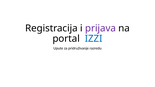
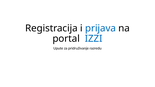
prijava colour: purple -> blue (100, 28)
